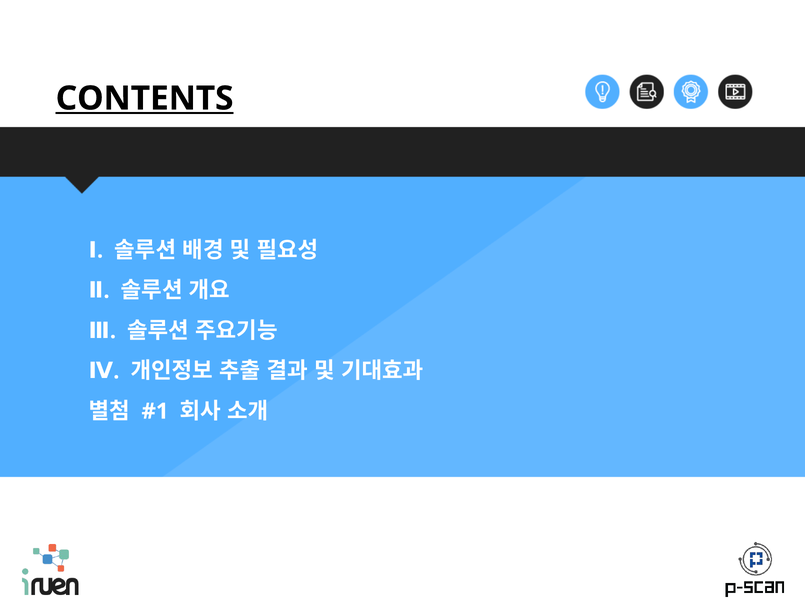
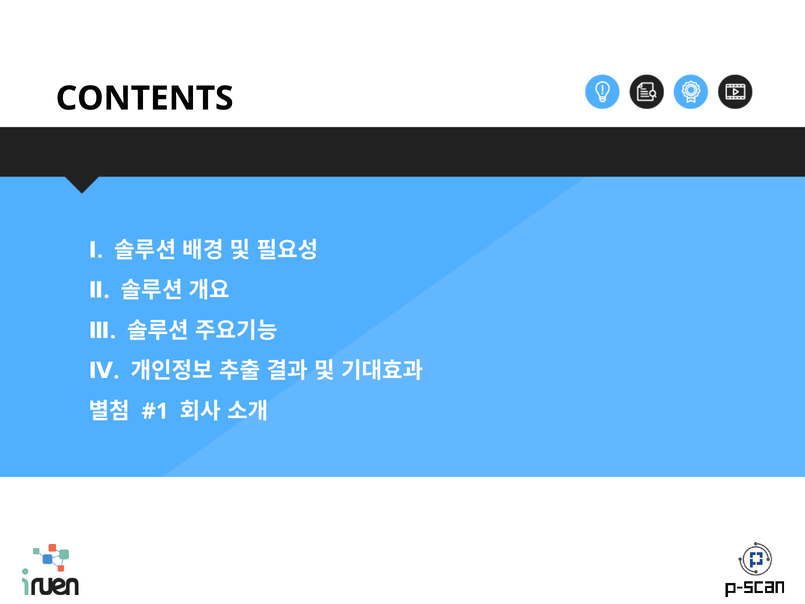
CONTENTS underline: present -> none (145, 98)
